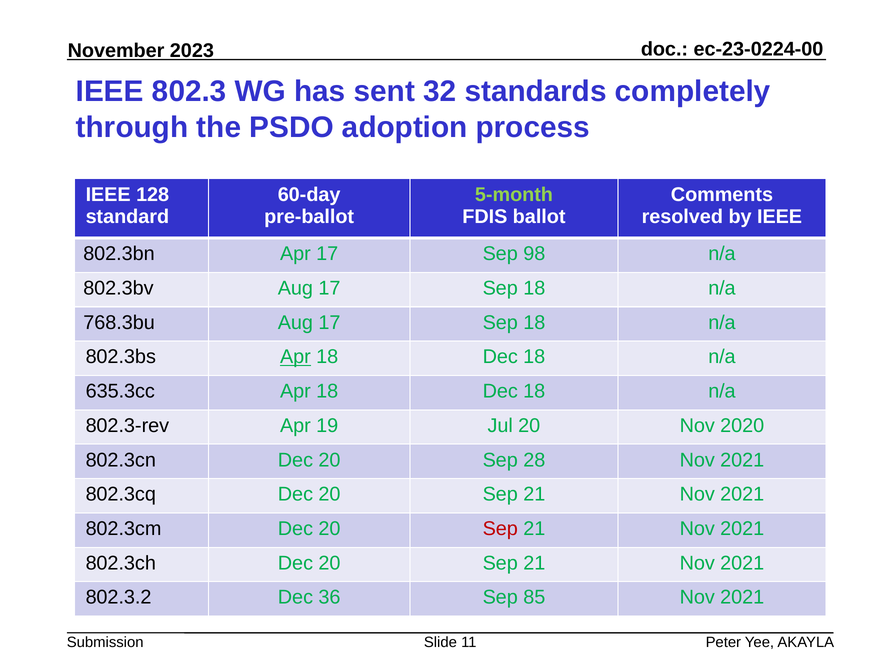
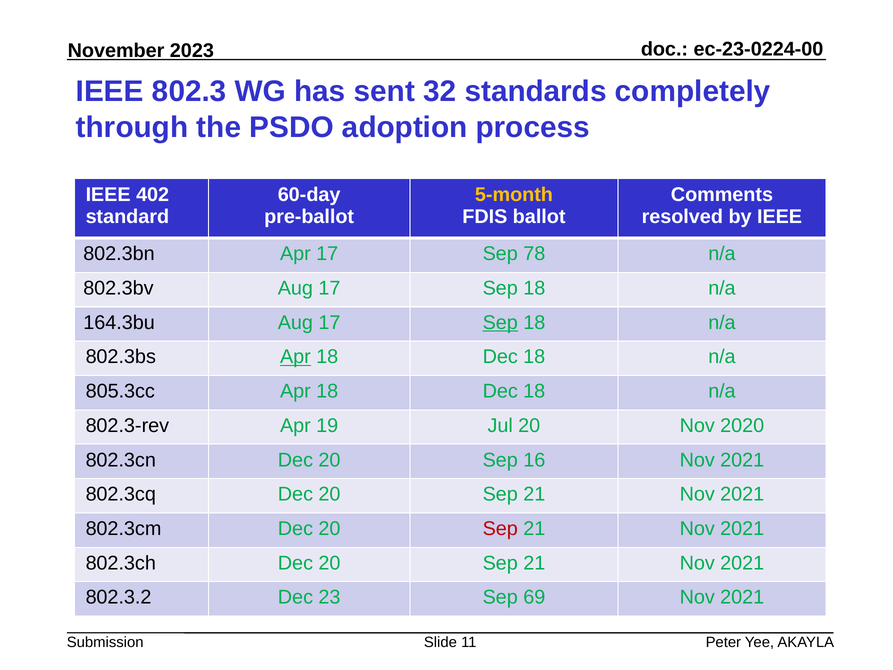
128: 128 -> 402 (153, 194)
5-month colour: light green -> yellow (514, 194)
98: 98 -> 78 (534, 254)
768.3bu: 768.3bu -> 164.3bu (119, 322)
Sep underline: none -> present (500, 322)
635.3cc: 635.3cc -> 805.3cc (120, 391)
28: 28 -> 16 (534, 460)
36: 36 -> 23 (329, 597)
85: 85 -> 69 (534, 597)
